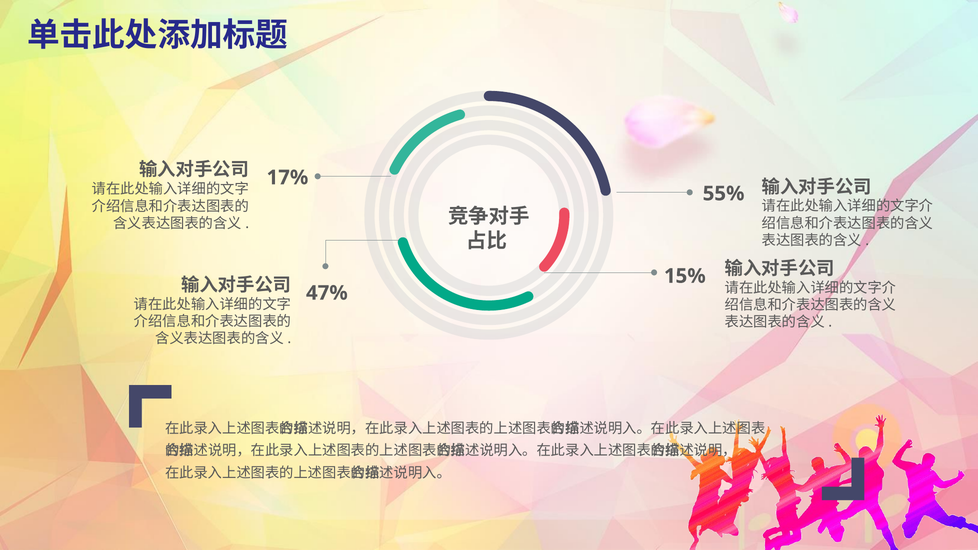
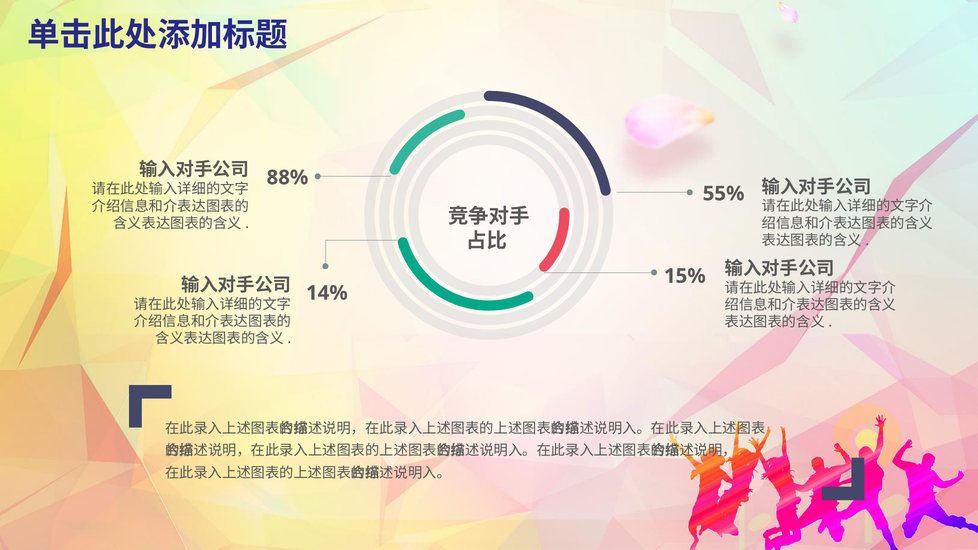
17%: 17% -> 88% (287, 178)
47%: 47% -> 14% (327, 293)
